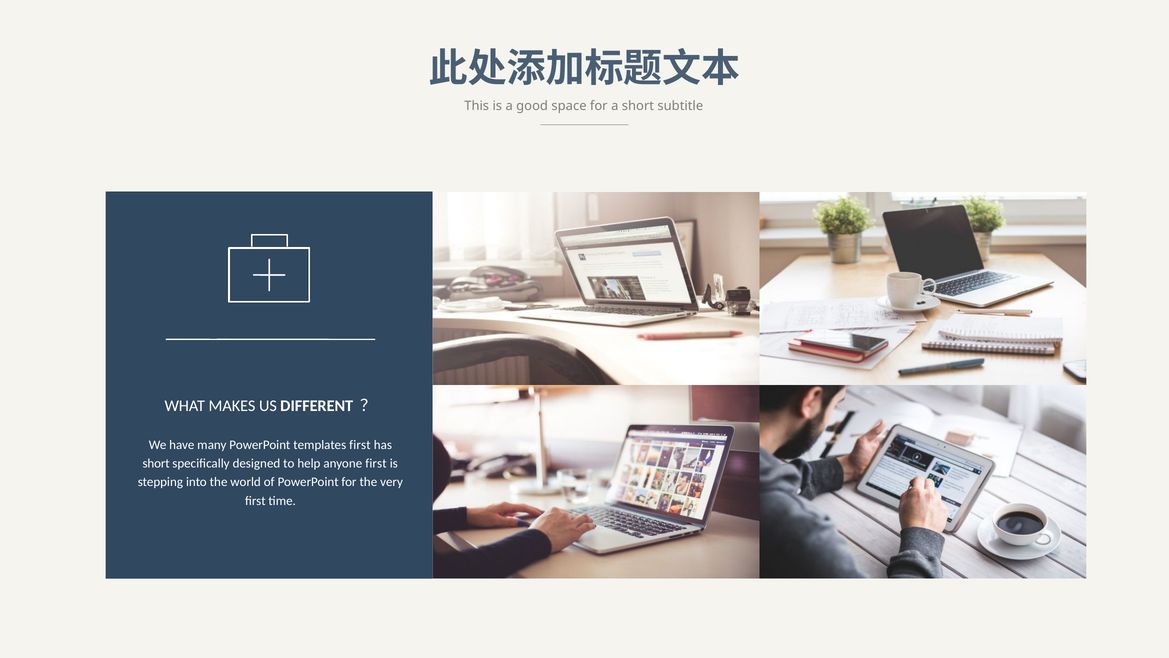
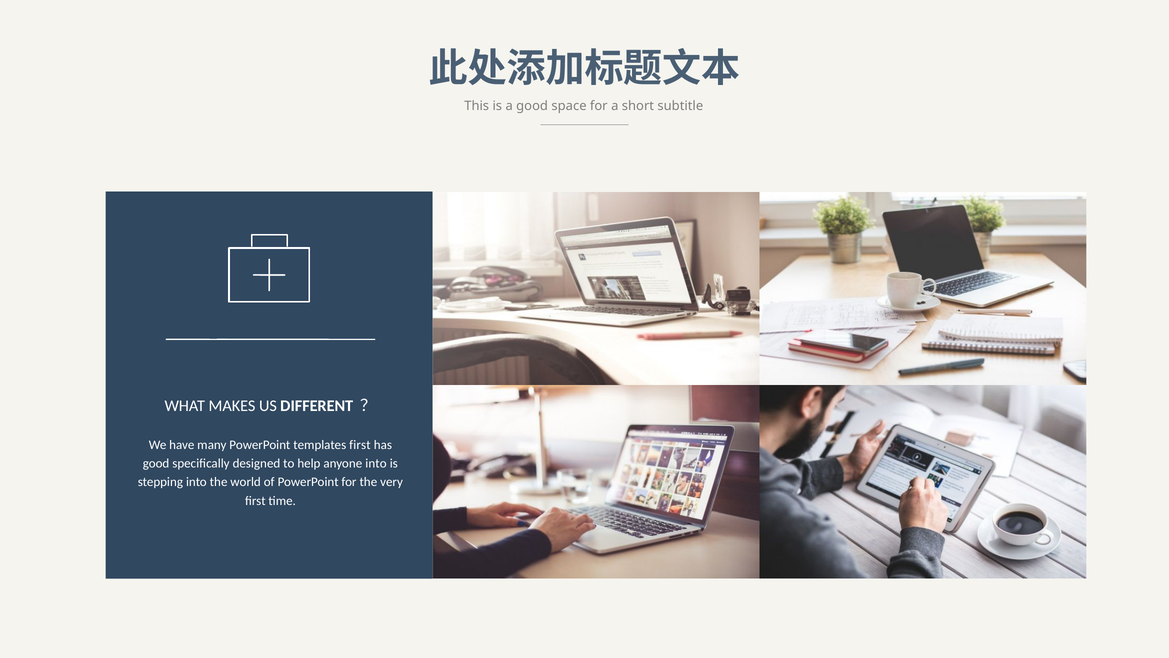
short: short -> good (156, 463)
anyone first: first -> into (376, 463)
